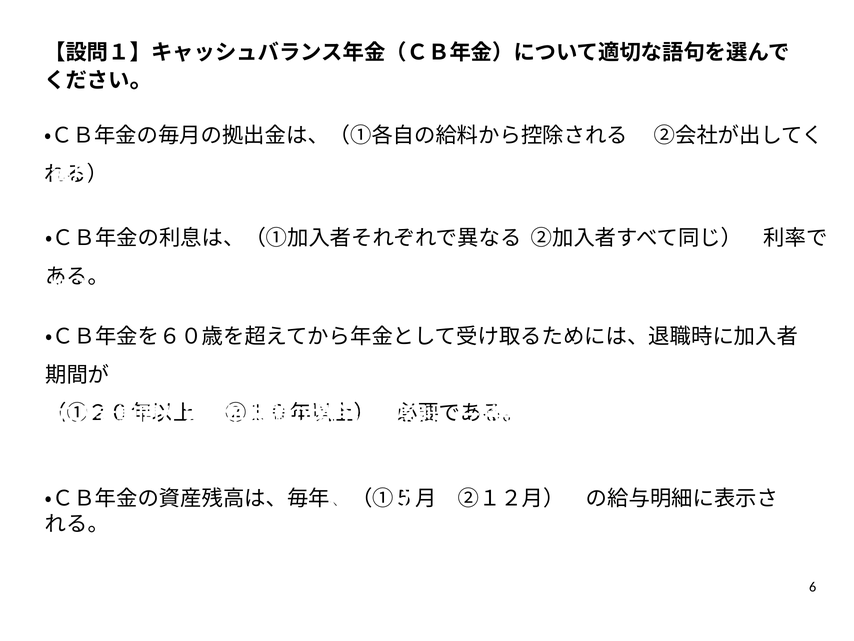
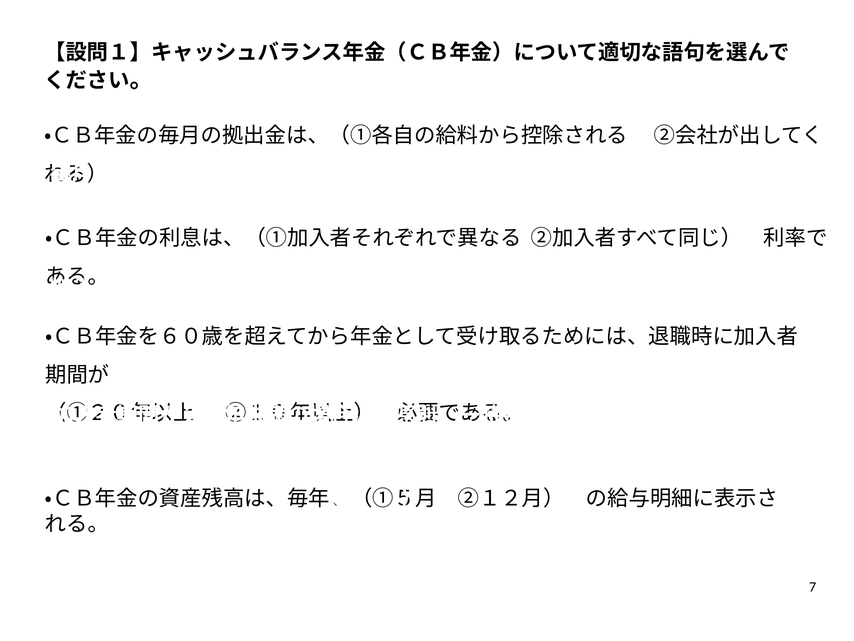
6: 6 -> 7 (813, 586)
